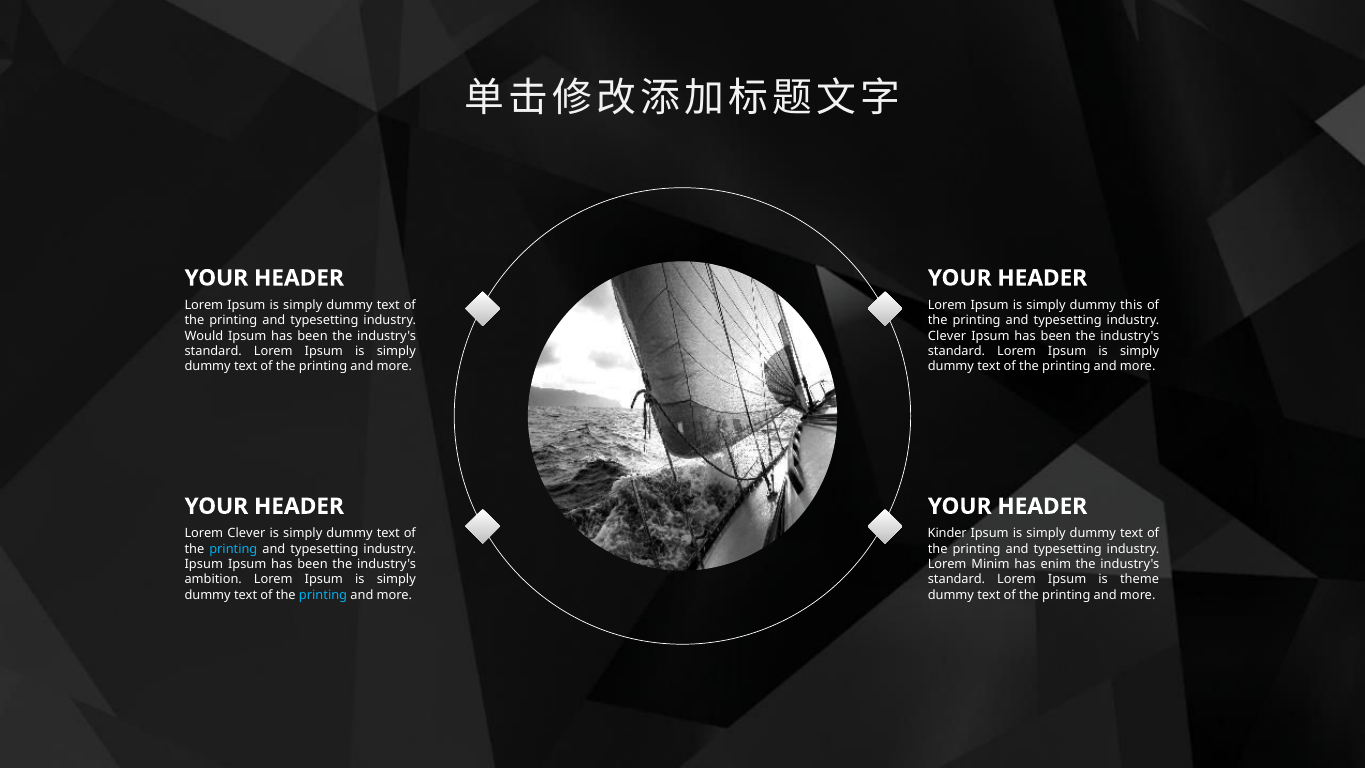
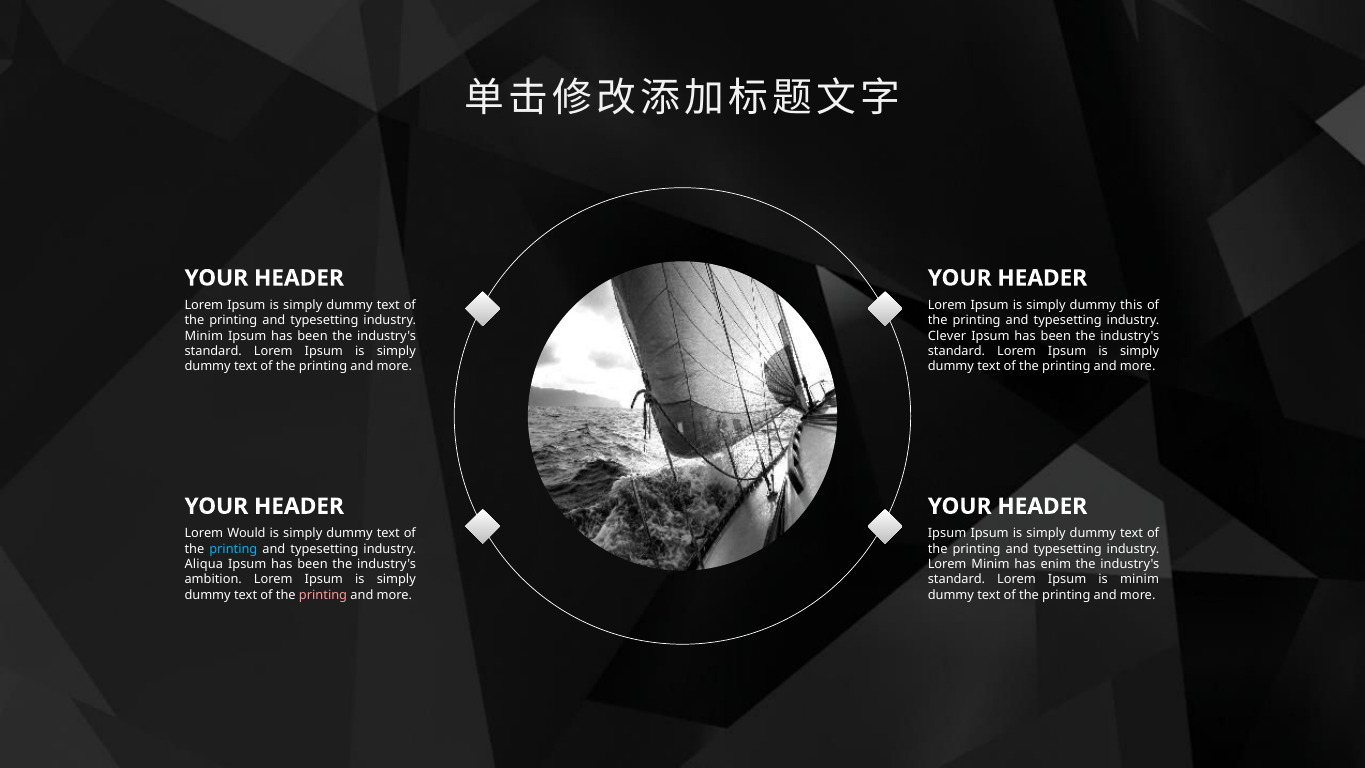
Would: Would -> Minim (204, 336)
Lorem Clever: Clever -> Would (246, 533)
Kinder: Kinder -> Ipsum (947, 533)
Ipsum: Ipsum -> Aliqua (204, 564)
is theme: theme -> minim (1140, 579)
printing colour: light blue -> pink (323, 595)
